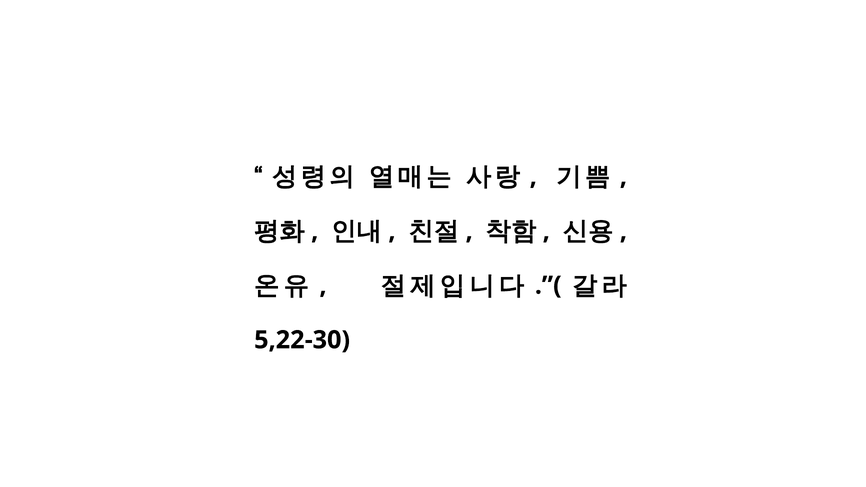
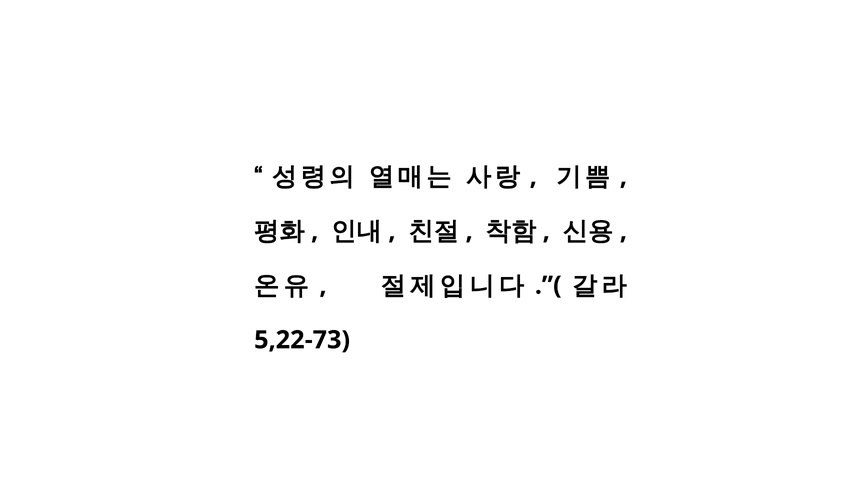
5,22-30: 5,22-30 -> 5,22-73 (302, 340)
